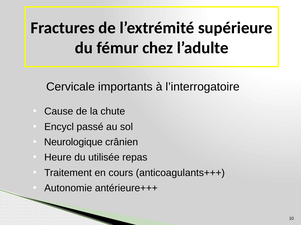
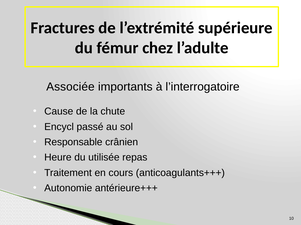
Cervicale: Cervicale -> Associée (70, 87)
Neurologique: Neurologique -> Responsable (73, 143)
